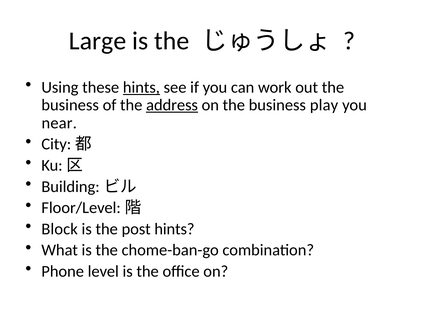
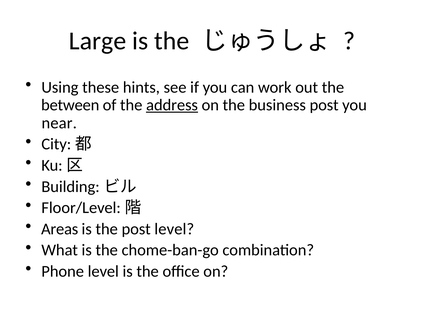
hints underline: present -> none (141, 87)
business: business -> between (70, 105)
business play: play -> post (324, 105)
Block: Block -> Areas (60, 229)
post hints: hints -> level (174, 229)
